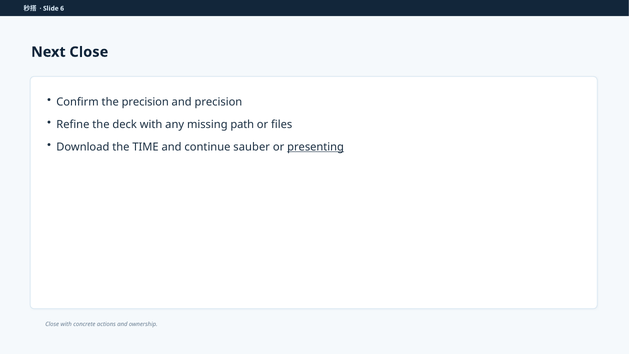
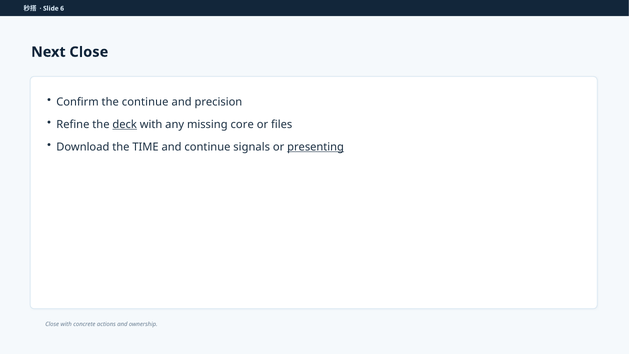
the precision: precision -> continue (145, 102)
deck underline: none -> present (125, 124)
path: path -> core (242, 124)
sauber: sauber -> signals (252, 147)
